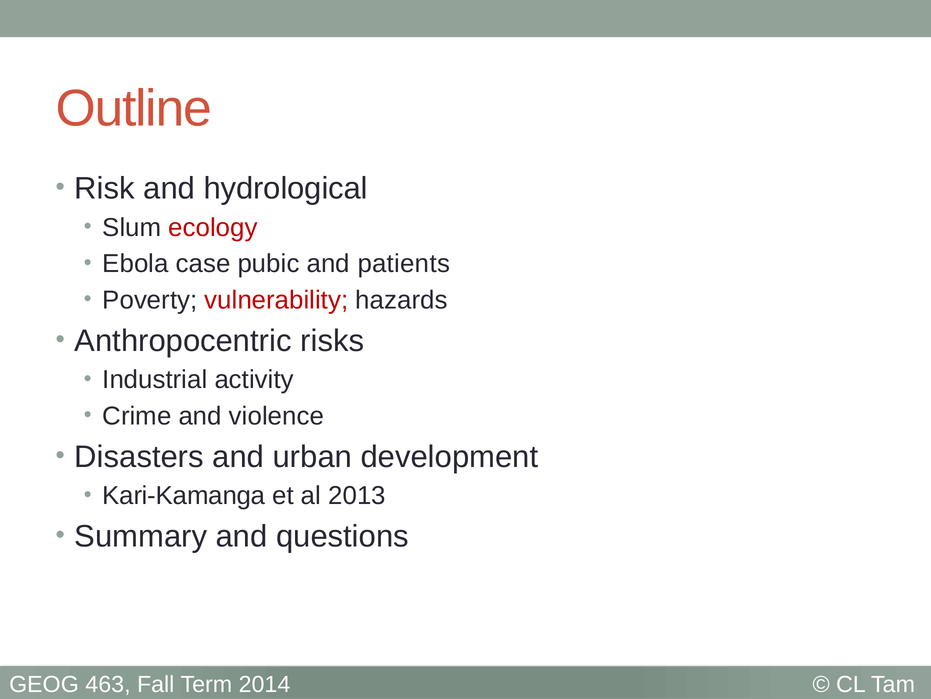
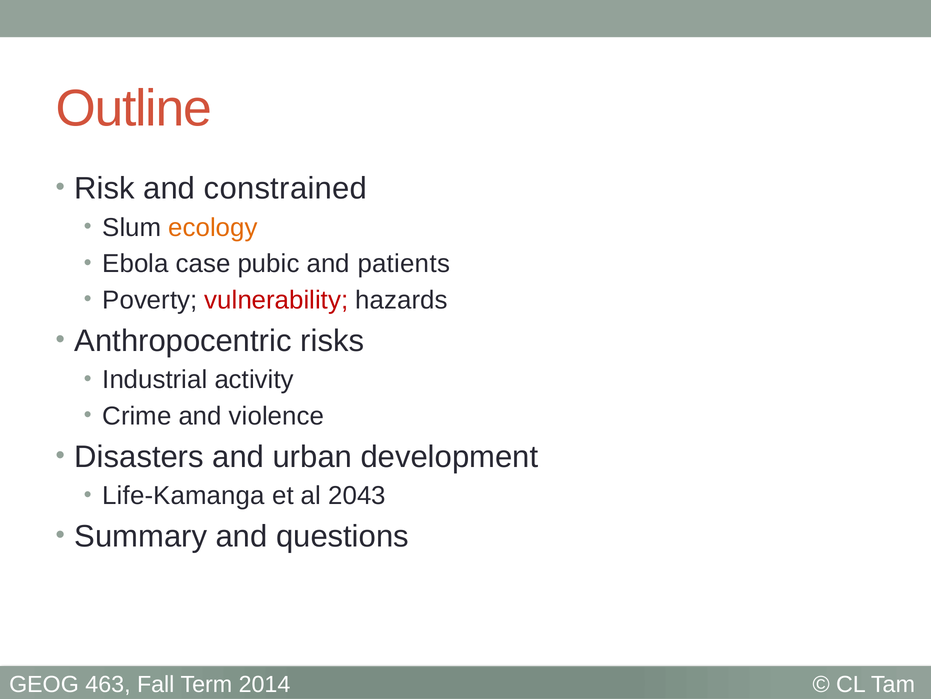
hydrological: hydrological -> constrained (285, 188)
ecology colour: red -> orange (213, 227)
Kari-Kamanga: Kari-Kamanga -> Life-Kamanga (184, 495)
2013: 2013 -> 2043 (357, 495)
